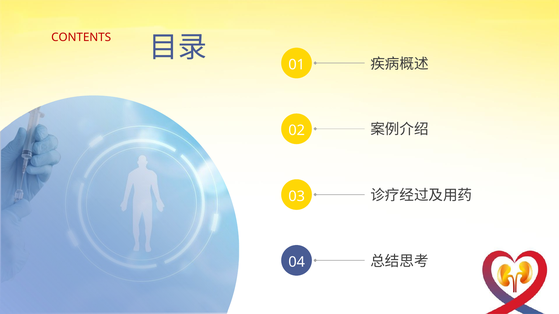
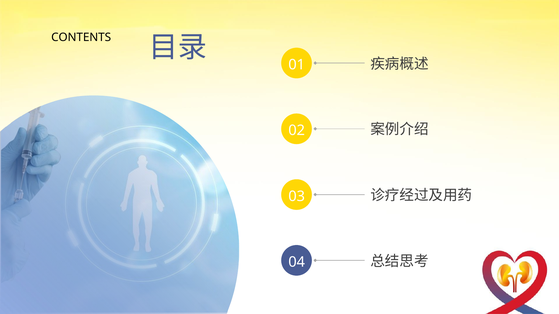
CONTENTS colour: red -> black (81, 38)
